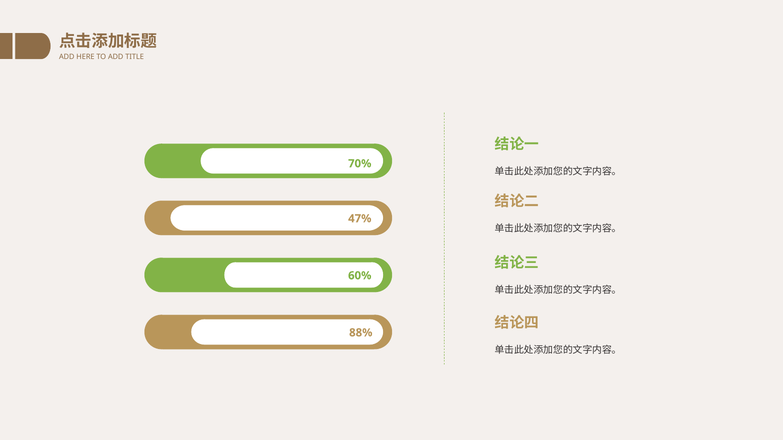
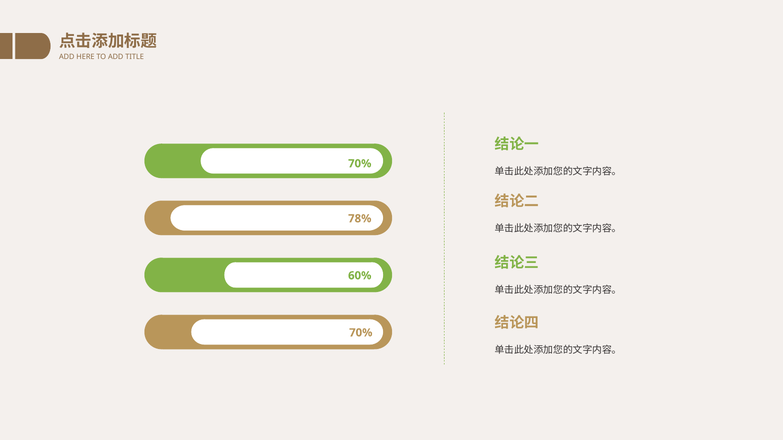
47%: 47% -> 78% (360, 219)
88%: 88% -> 70% (361, 333)
